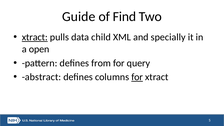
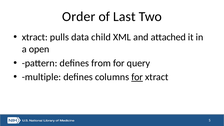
Guide: Guide -> Order (79, 16)
Find: Find -> Last (124, 16)
xtract underline: present -> none (35, 37)
specially: specially -> attached (168, 37)
abstract: abstract -> multiple (41, 77)
